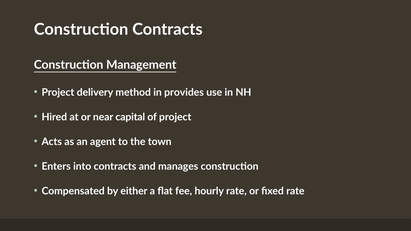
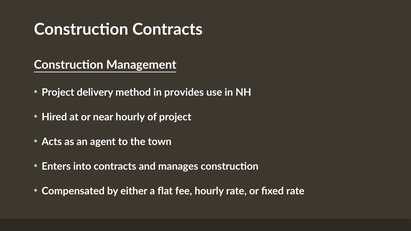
near capital: capital -> hourly (130, 117)
